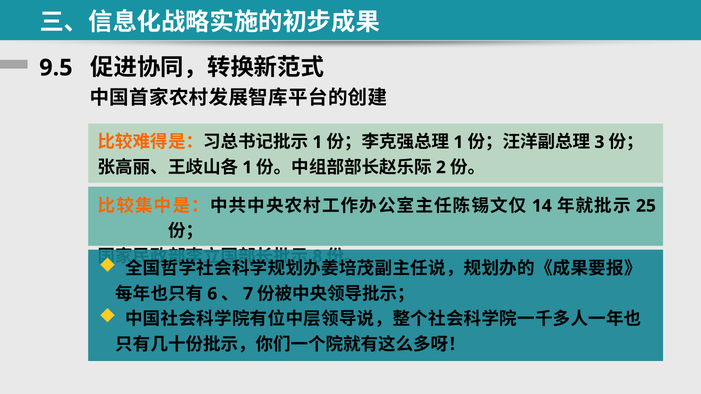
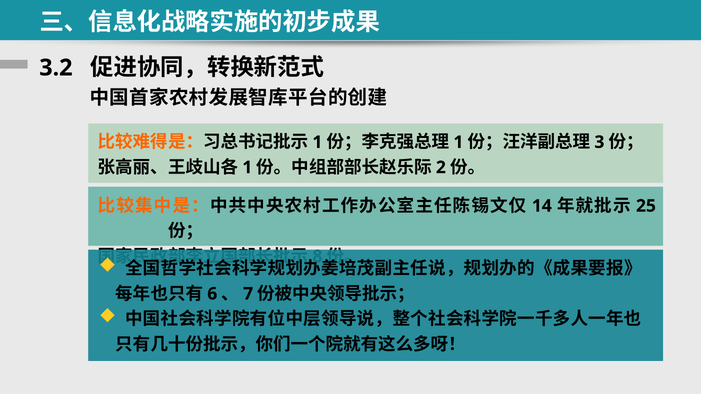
9.5: 9.5 -> 3.2 (56, 68)
